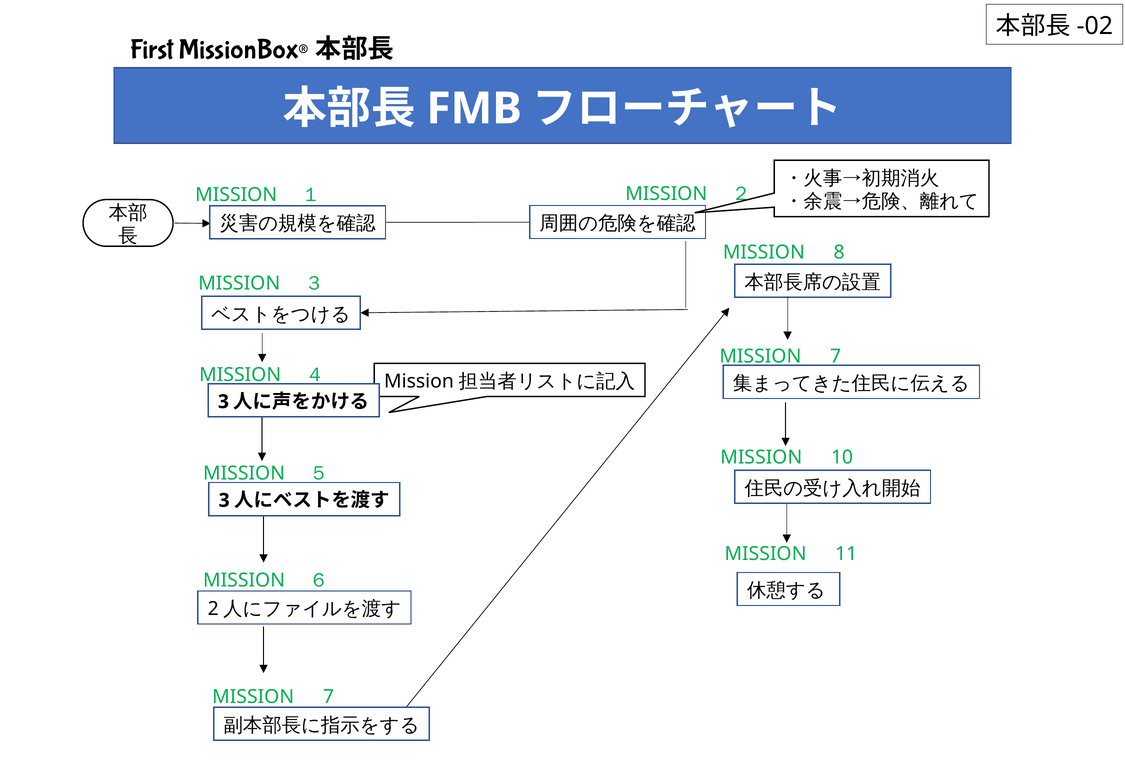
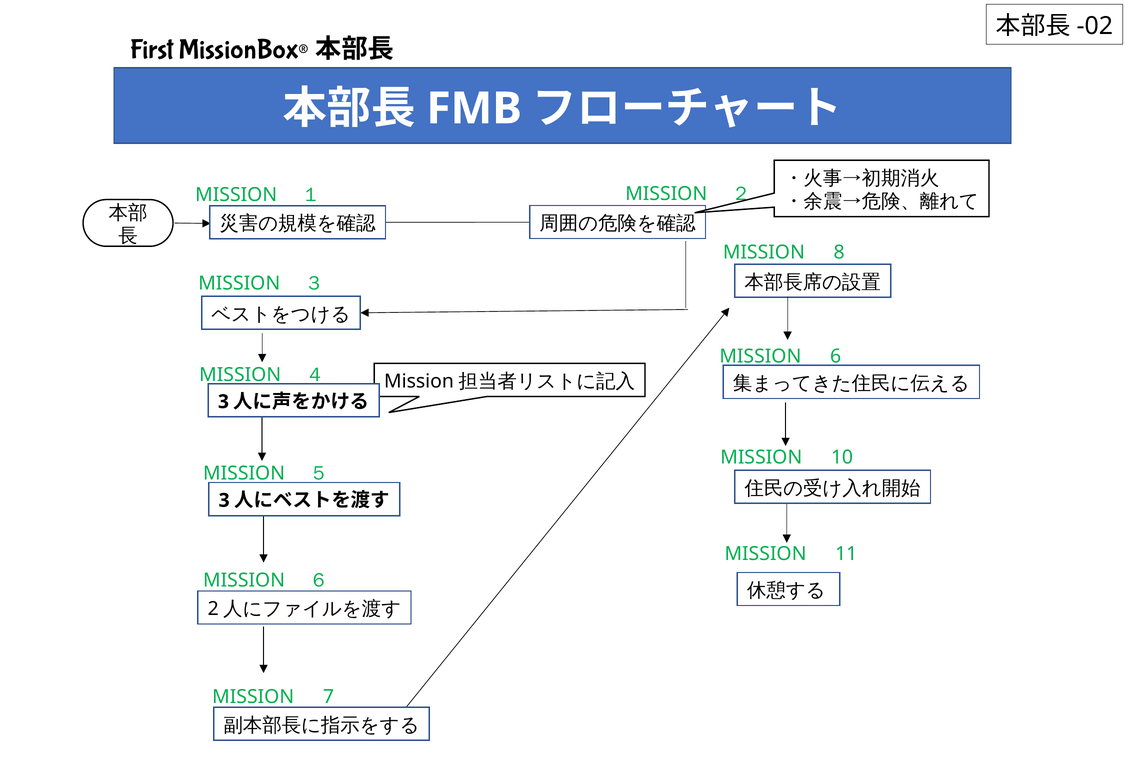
7: 7 -> 6 (836, 356)
